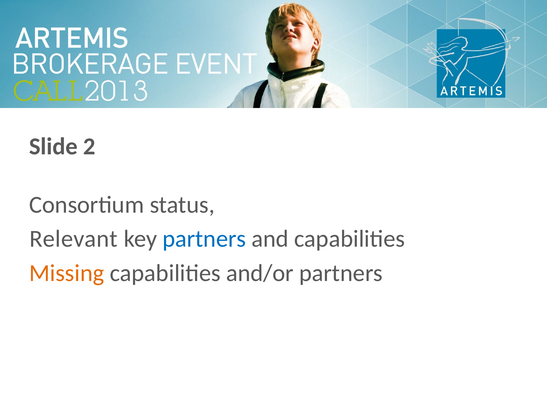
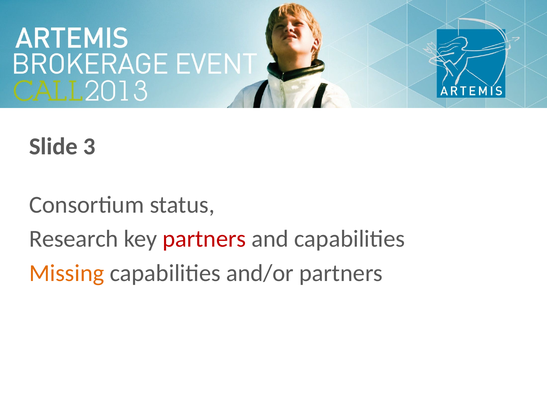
2: 2 -> 3 (89, 147)
Relevant: Relevant -> Research (74, 239)
partners colour: blue -> red (204, 239)
